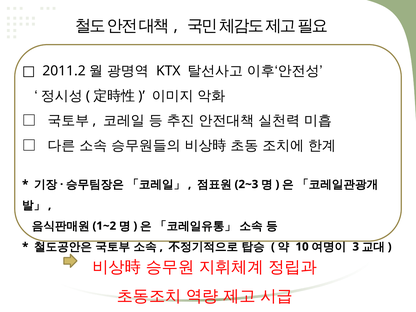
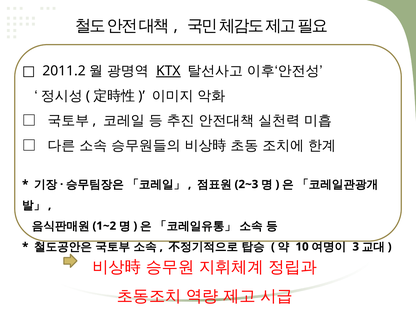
KTX underline: none -> present (168, 71)
